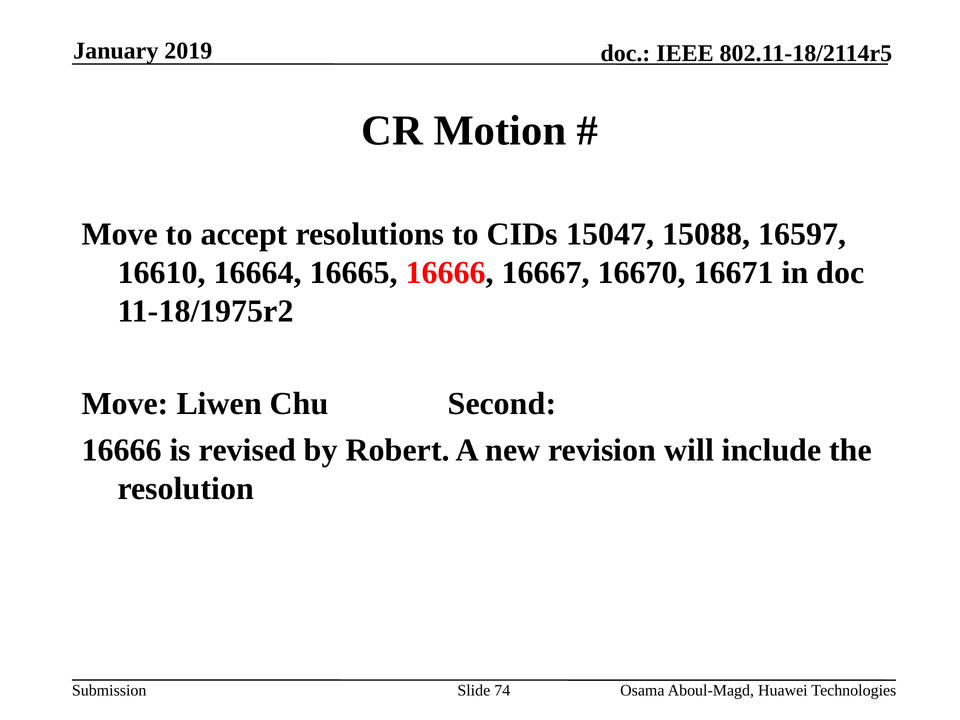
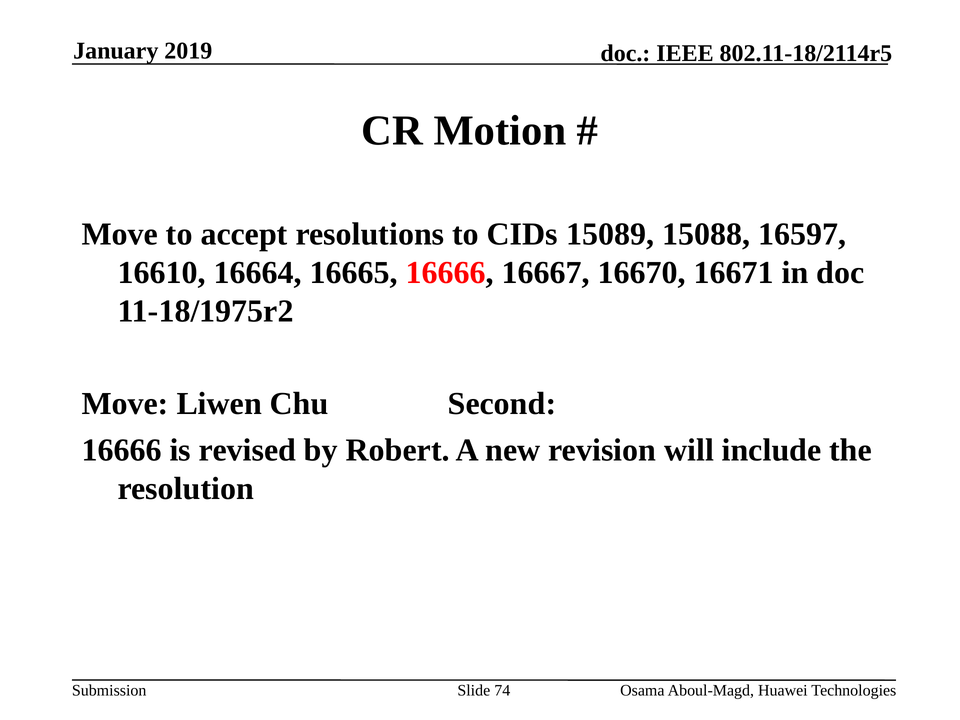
15047: 15047 -> 15089 (610, 234)
